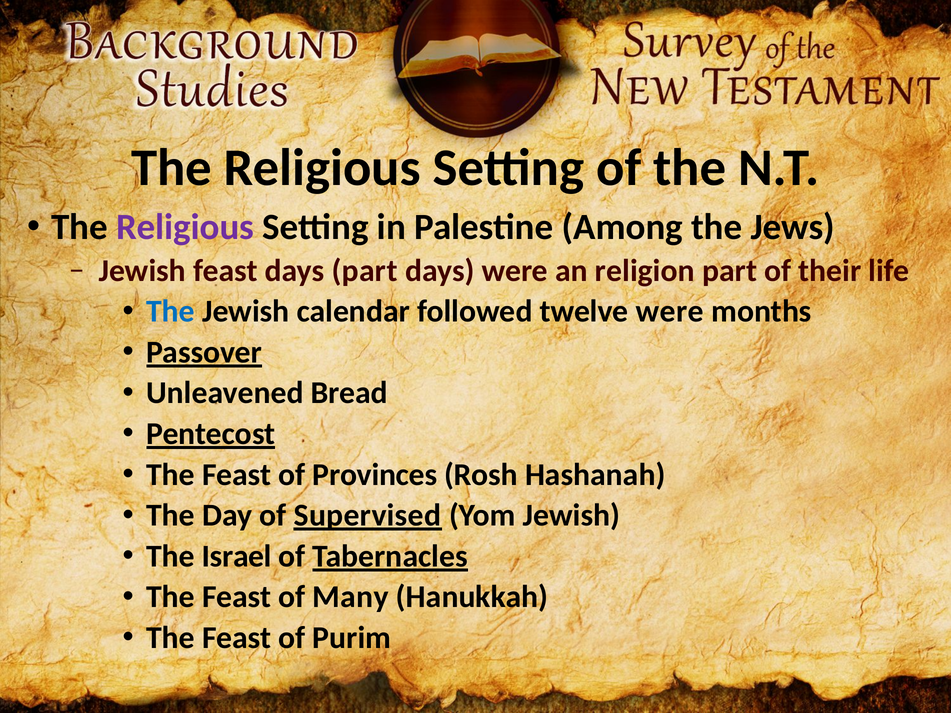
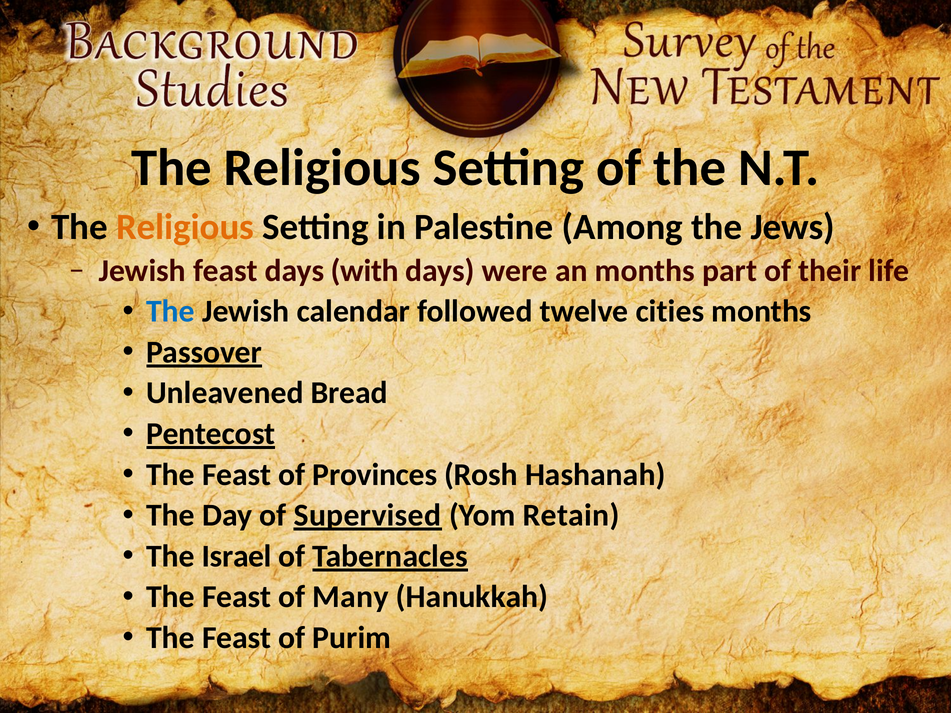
Religious colour: purple -> orange (185, 227)
days part: part -> with (365, 271)
an religion: religion -> months (645, 271)
twelve were: were -> cities (670, 311)
Yom Jewish: Jewish -> Retain (571, 516)
